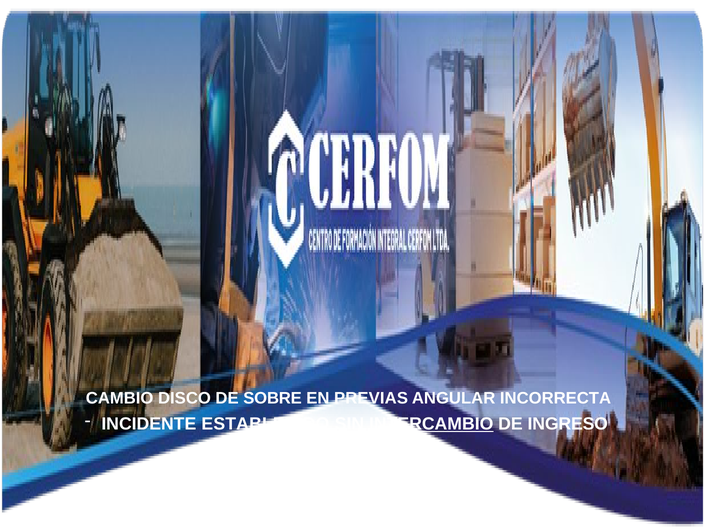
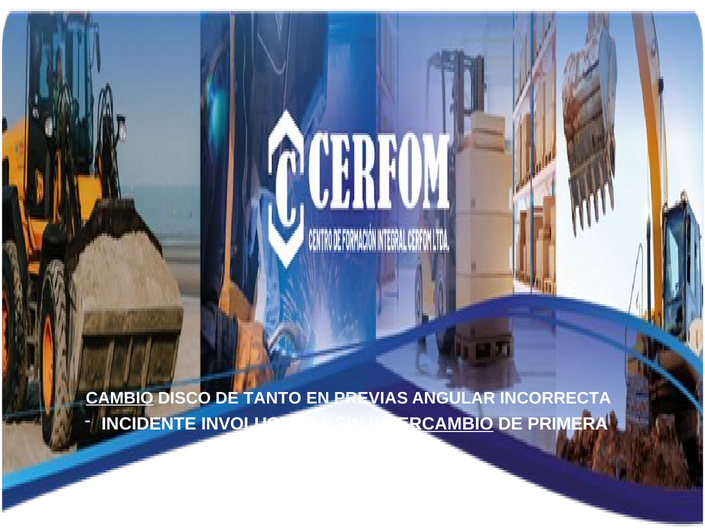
CAMBIO underline: none -> present (120, 398)
SOBRE: SOBRE -> TANTO (272, 398)
ESTABLECIDO: ESTABLECIDO -> INVOLUCRADA (266, 424)
INGRESO: INGRESO -> PRIMERA (568, 424)
